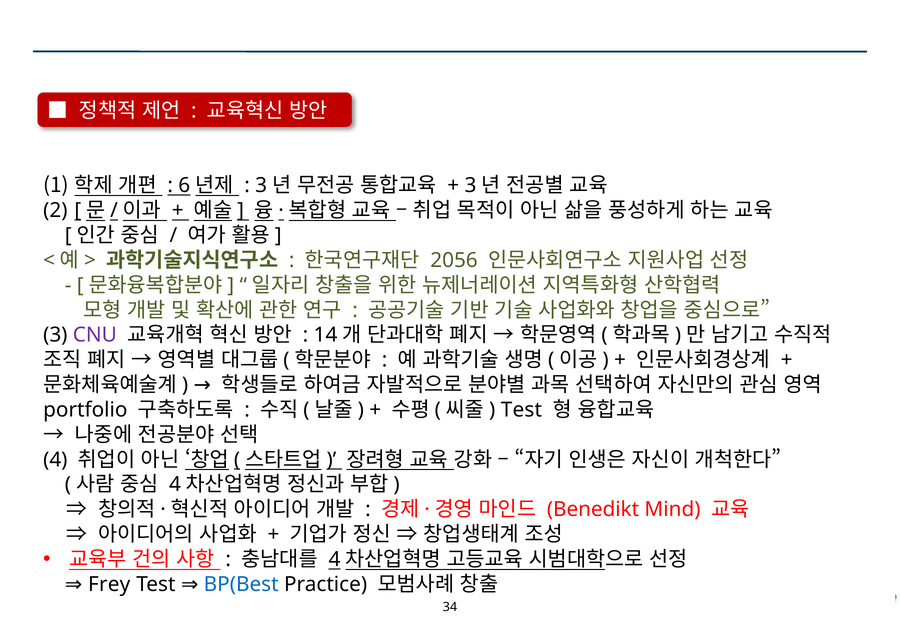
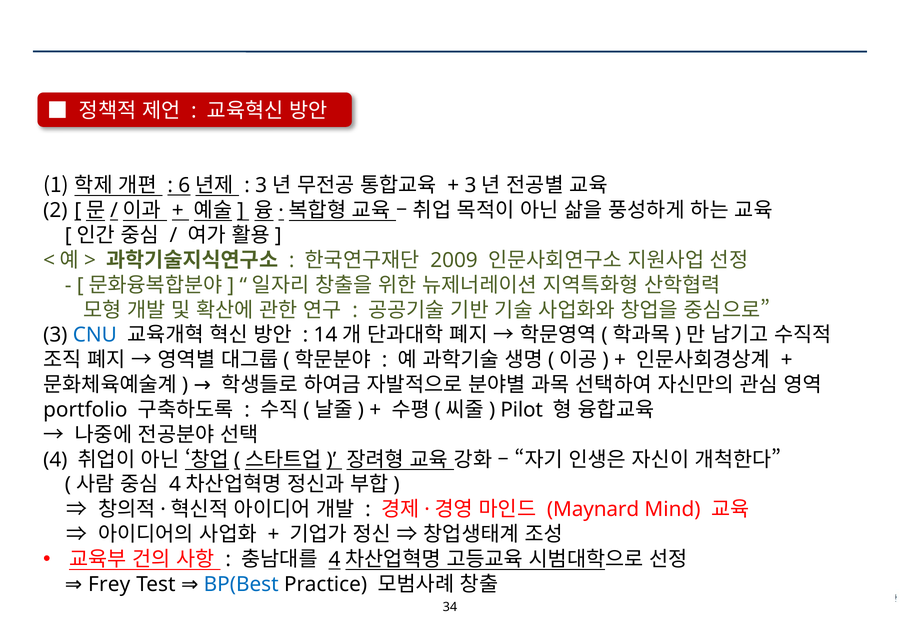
2056: 2056 -> 2009 (454, 260)
CNU colour: purple -> blue (95, 335)
Test: Test -> Pilot (522, 410)
Benedikt: Benedikt -> Maynard (593, 510)
